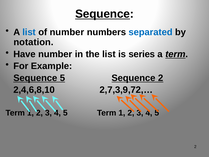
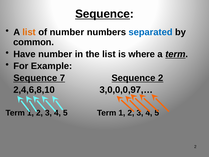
list colour: blue -> orange (29, 32)
notation: notation -> common (34, 42)
series: series -> where (142, 54)
Sequence 5: 5 -> 7 (62, 78)
2,7,3,9,72,…: 2,7,3,9,72,… -> 3,0,0,0,97,… (126, 90)
